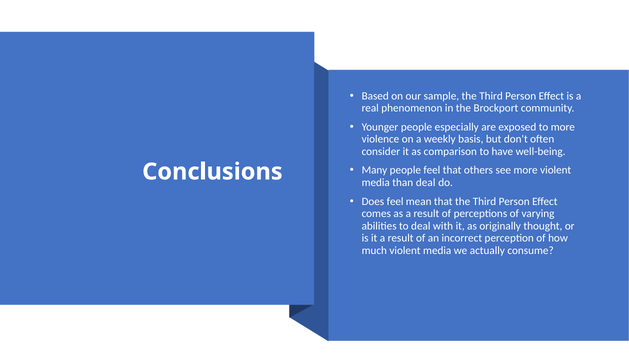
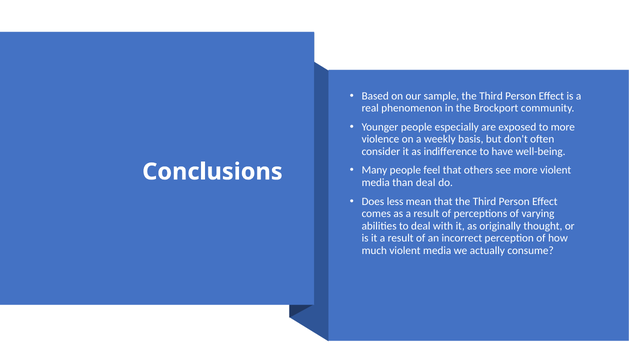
comparison: comparison -> indifference (450, 151)
Does feel: feel -> less (395, 201)
